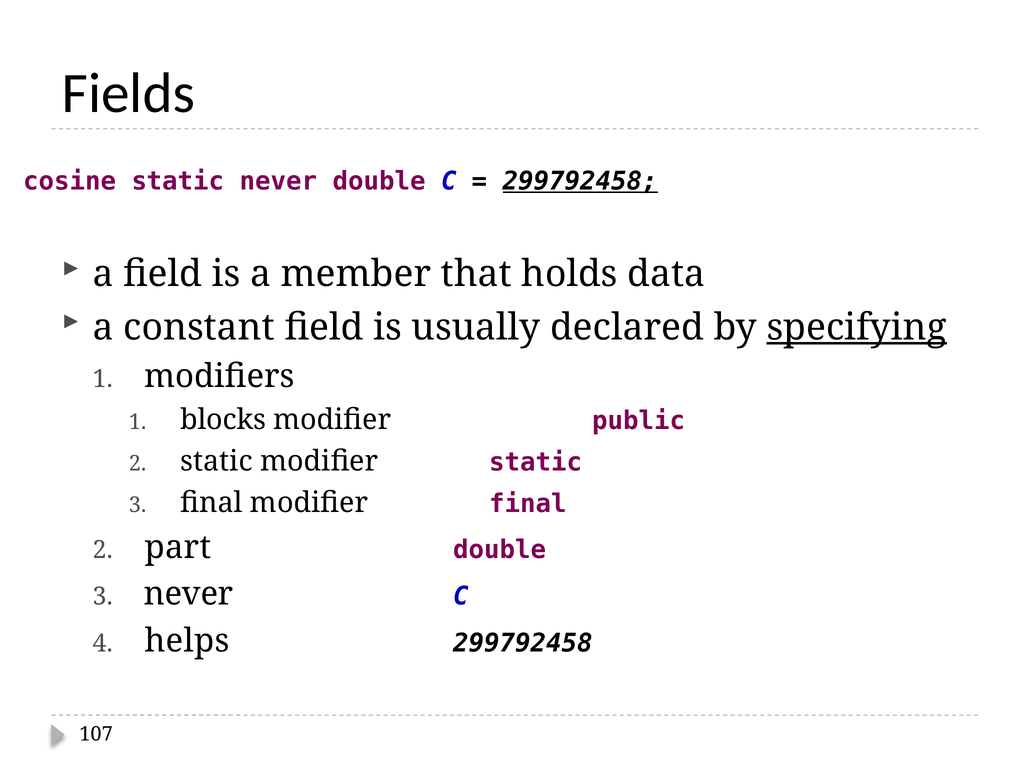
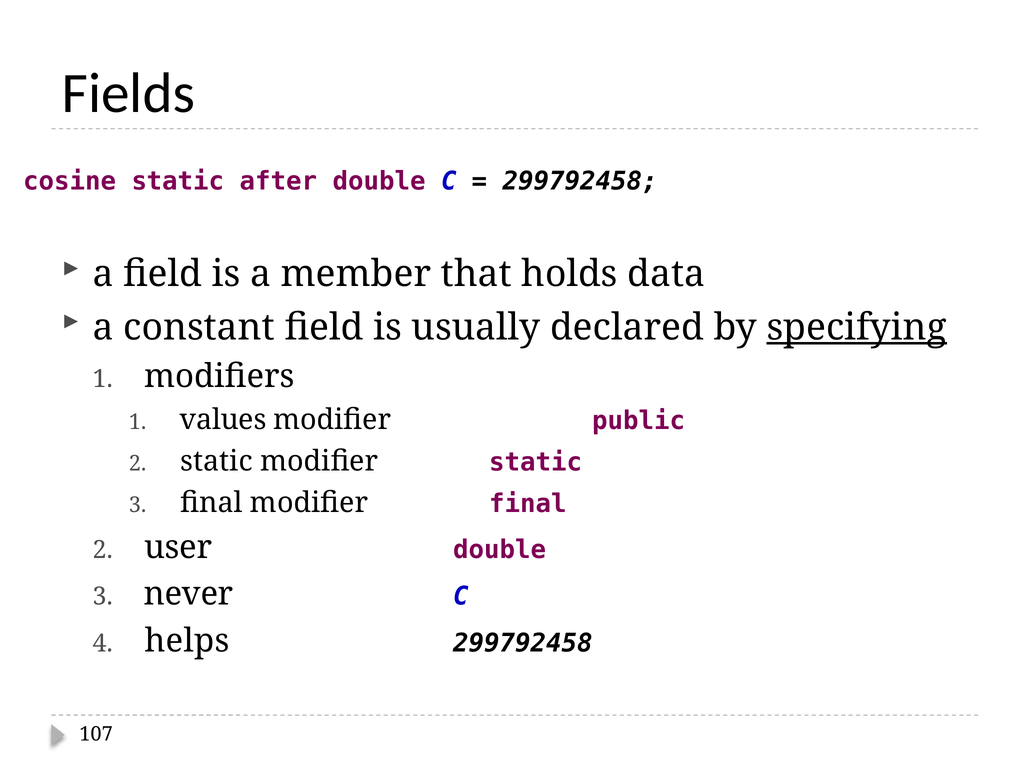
static never: never -> after (279, 181)
299792458 underline: present -> none (580, 181)
blocks: blocks -> values (223, 420)
part: part -> user (178, 548)
